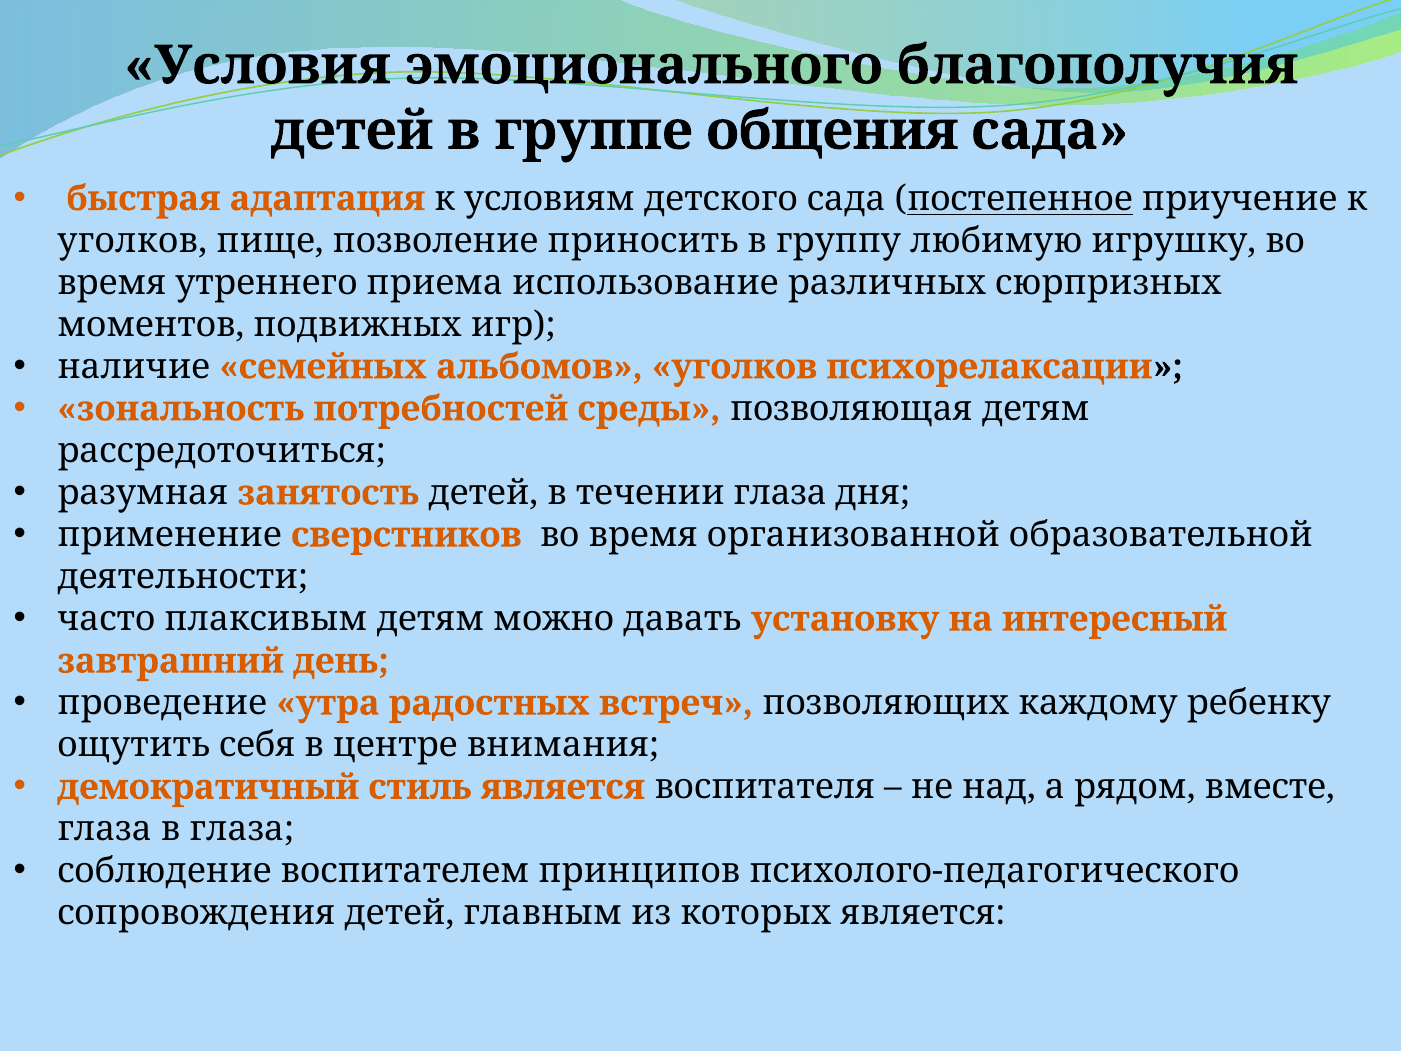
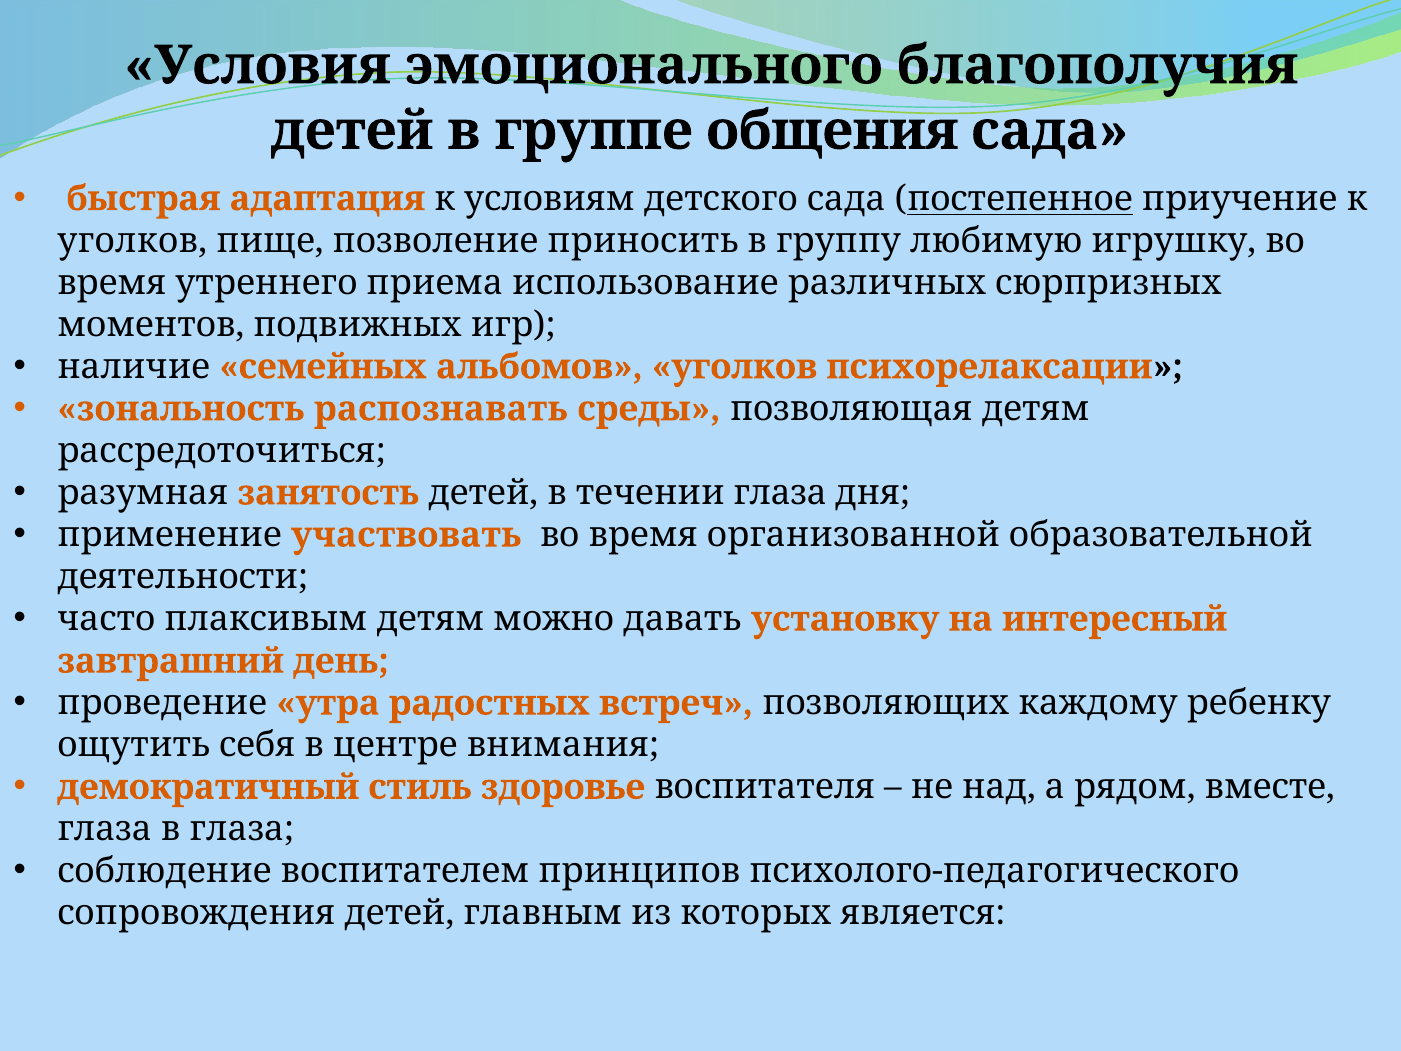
потребностей: потребностей -> распознавать (441, 409)
сверстников: сверстников -> участвовать (406, 535)
стиль является: является -> здоровье (563, 787)
